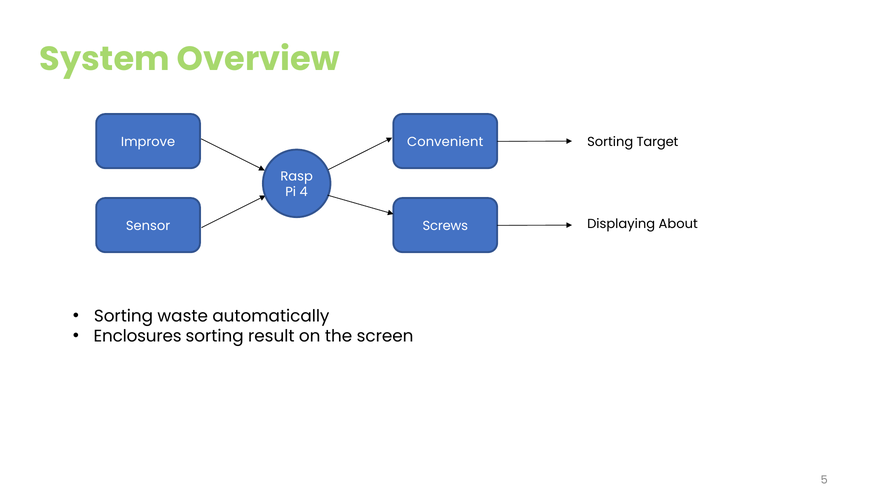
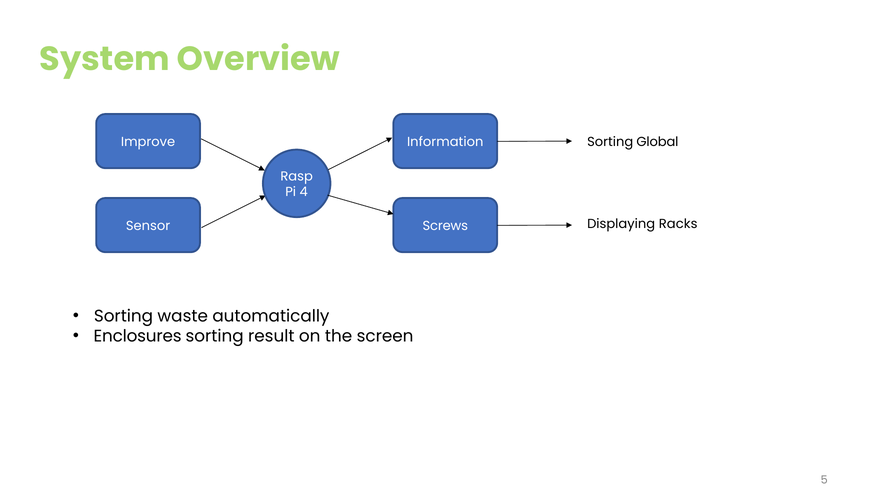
Convenient: Convenient -> Information (445, 142)
Target: Target -> Global (657, 142)
About: About -> Racks (678, 224)
